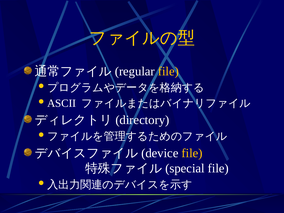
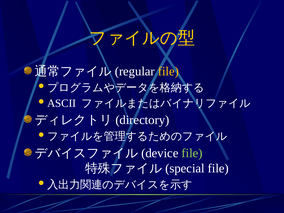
file colour: yellow -> light green (192, 153)
